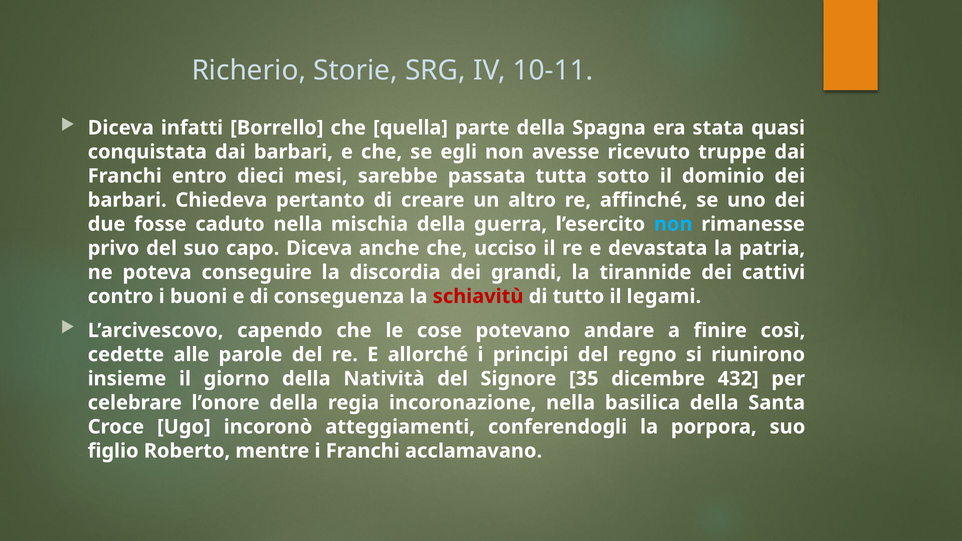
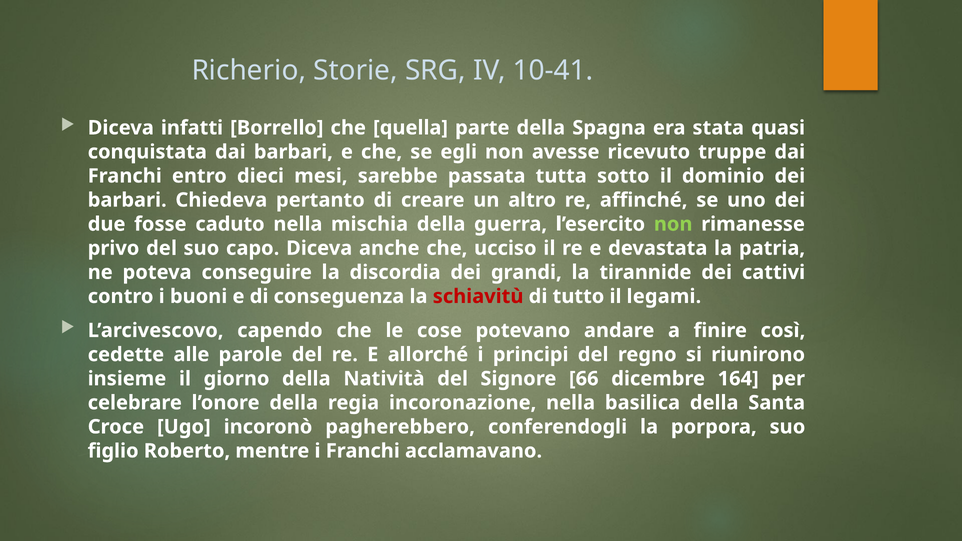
10-11: 10-11 -> 10-41 (553, 70)
non colour: light blue -> light green (673, 224)
35: 35 -> 66 (584, 379)
432: 432 -> 164 (738, 379)
atteggiamenti: atteggiamenti -> pagherebbero (400, 427)
